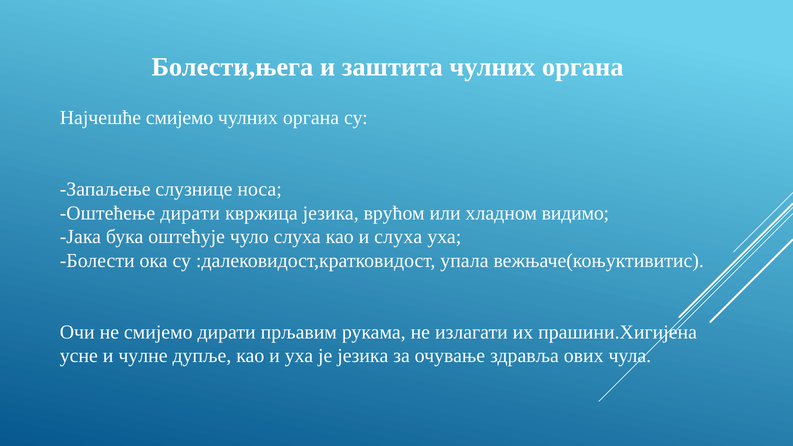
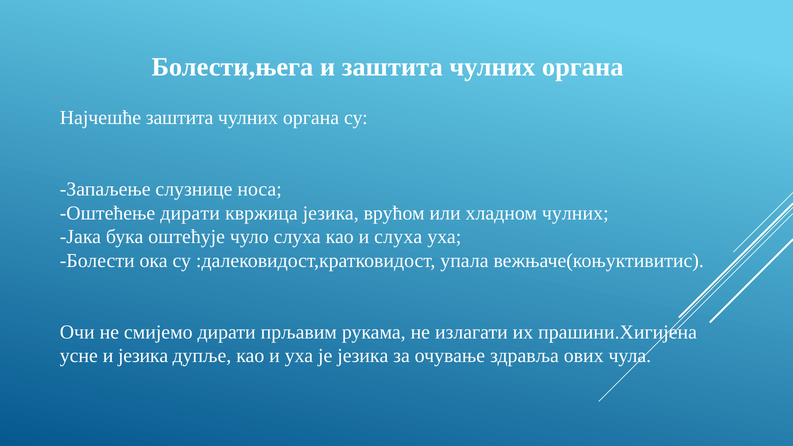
Најчешће смијемо: смијемо -> заштита (180, 118)
хладном видимо: видимо -> чулних (575, 213)
и чулне: чулне -> језика (143, 356)
